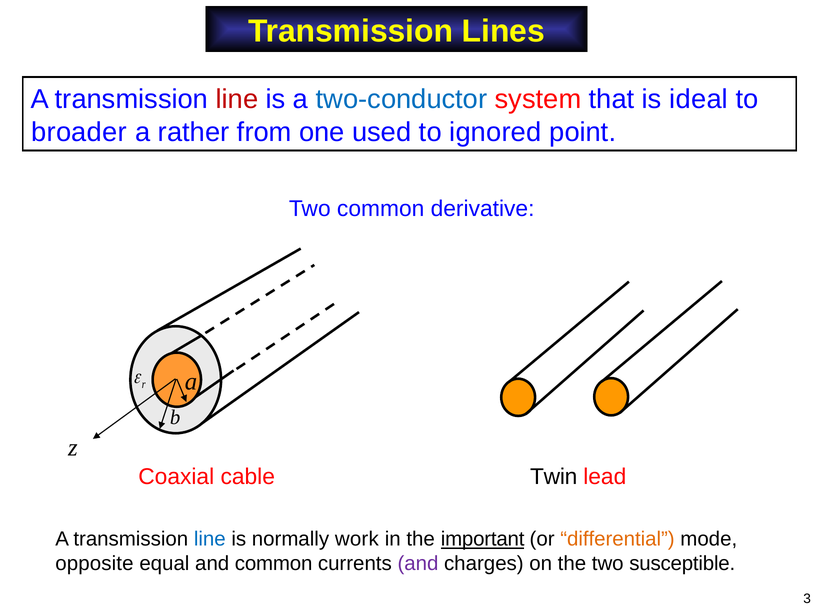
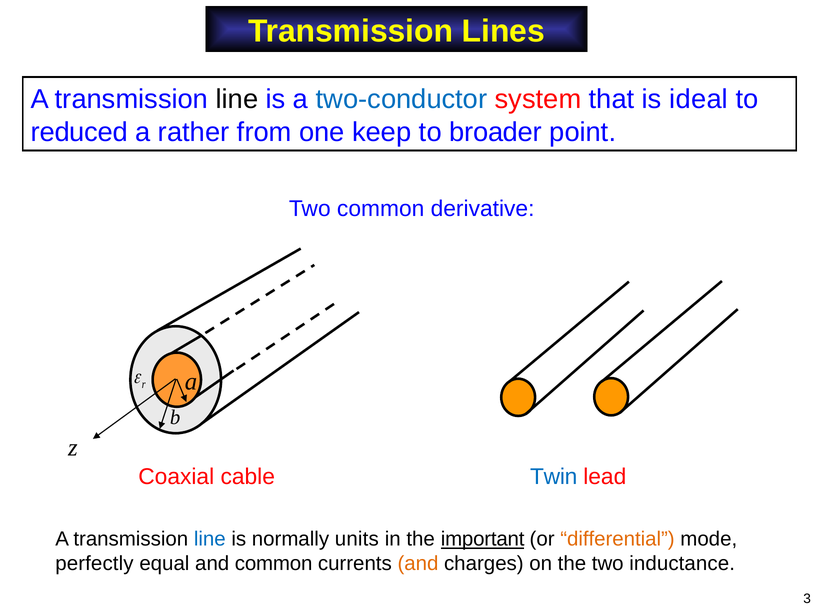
line colour: red -> black (237, 99)
broader: broader -> reduced (79, 132)
used: used -> keep (382, 132)
ignored: ignored -> broader (496, 132)
Twin colour: black -> blue (554, 477)
work: work -> units (357, 539)
opposite: opposite -> perfectly (94, 564)
and colour: purple -> orange (418, 564)
susceptible: susceptible -> inductance (682, 564)
